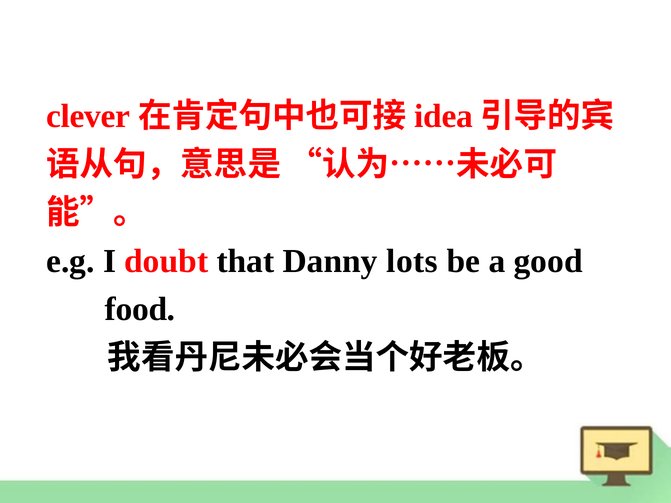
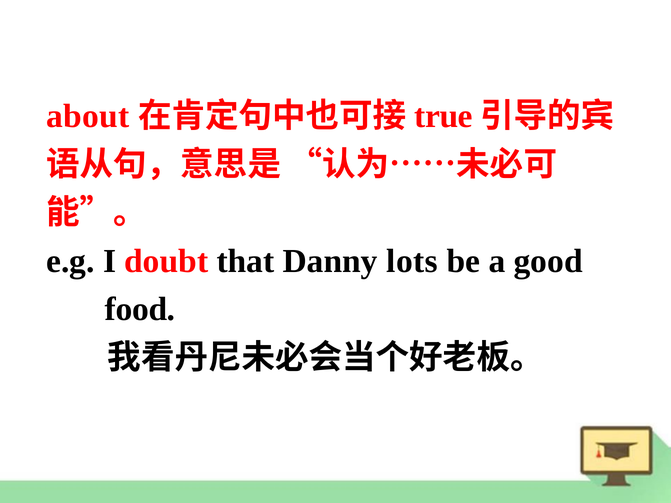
clever: clever -> about (88, 116)
idea: idea -> true (444, 116)
